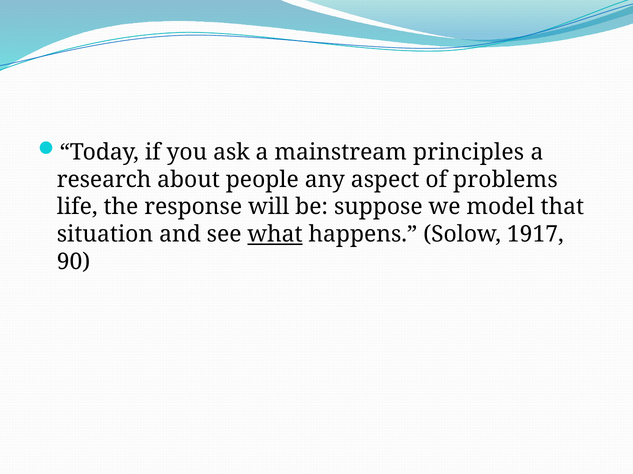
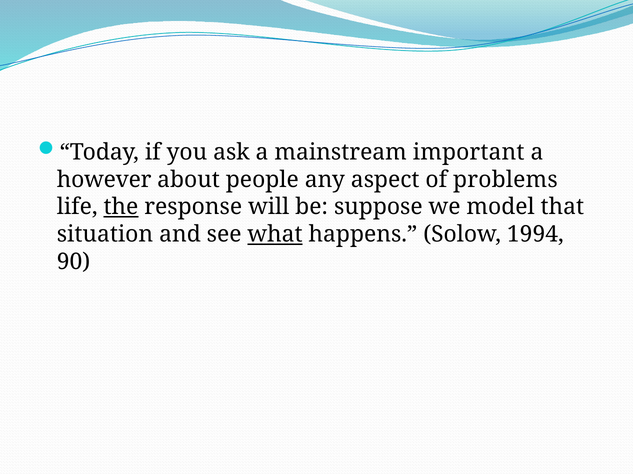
principles: principles -> important (469, 152)
research: research -> however (104, 180)
the underline: none -> present (121, 207)
1917: 1917 -> 1994 (535, 235)
